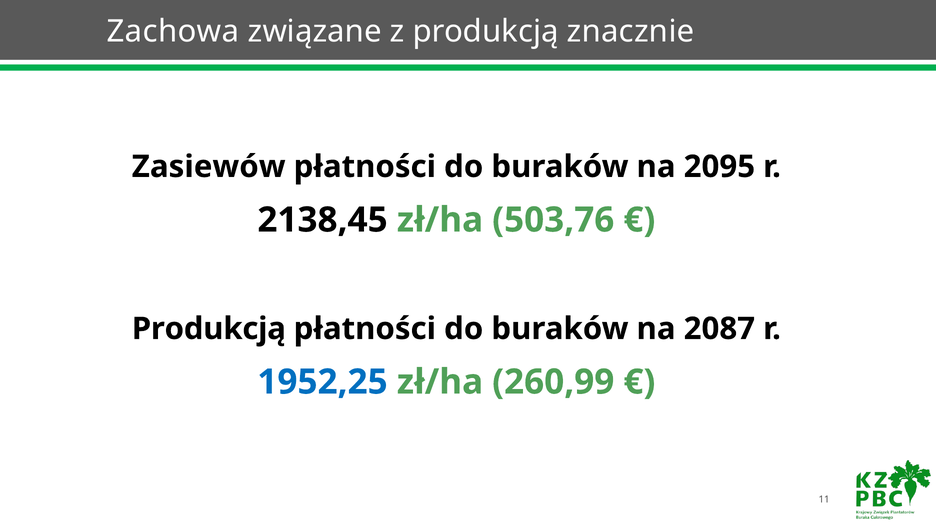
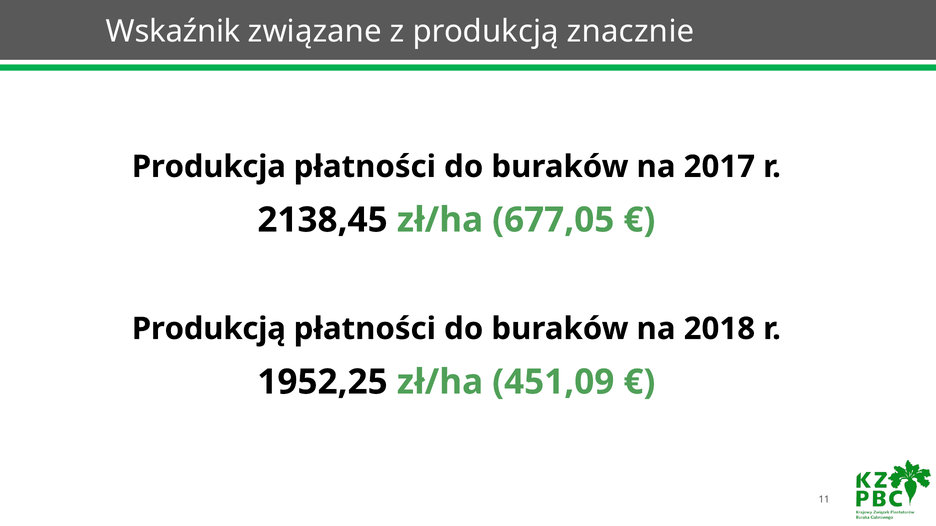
Zachowa: Zachowa -> Wskaźnik (173, 32)
Zasiewów: Zasiewów -> Produkcja (209, 167)
2095: 2095 -> 2017 (719, 167)
503,76: 503,76 -> 677,05 (553, 220)
2087: 2087 -> 2018 (719, 329)
1952,25 colour: blue -> black (323, 382)
260,99: 260,99 -> 451,09 (553, 382)
